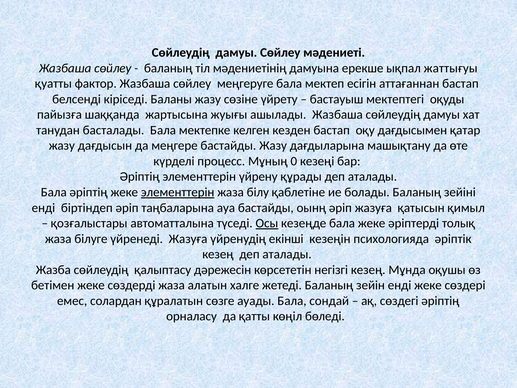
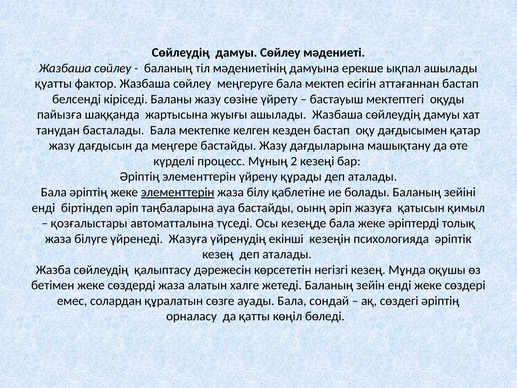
ықпал жаттығуы: жаттығуы -> ашылады (451, 68)
0: 0 -> 2 (294, 161)
Осы underline: present -> none (267, 223)
